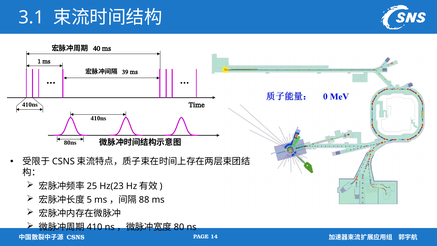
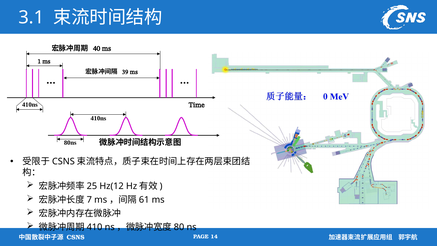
Hz(23: Hz(23 -> Hz(12 (112, 186)
5: 5 -> 7 (89, 200)
88: 88 -> 61 (144, 200)
